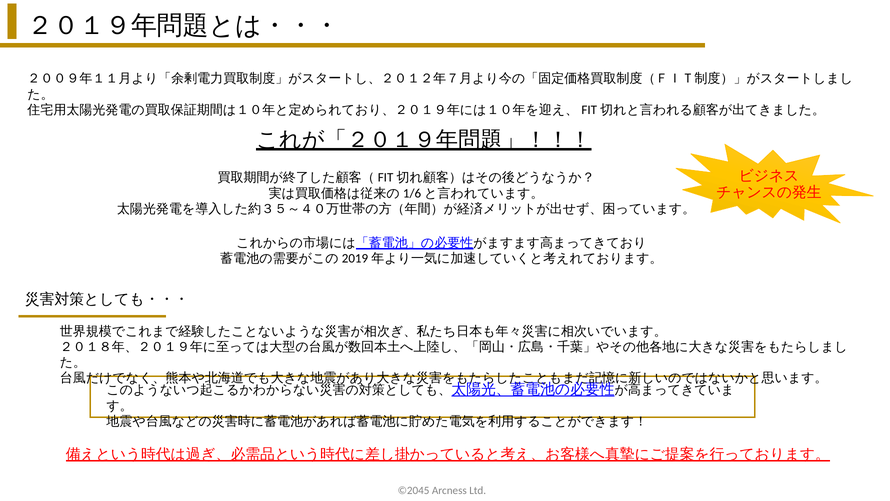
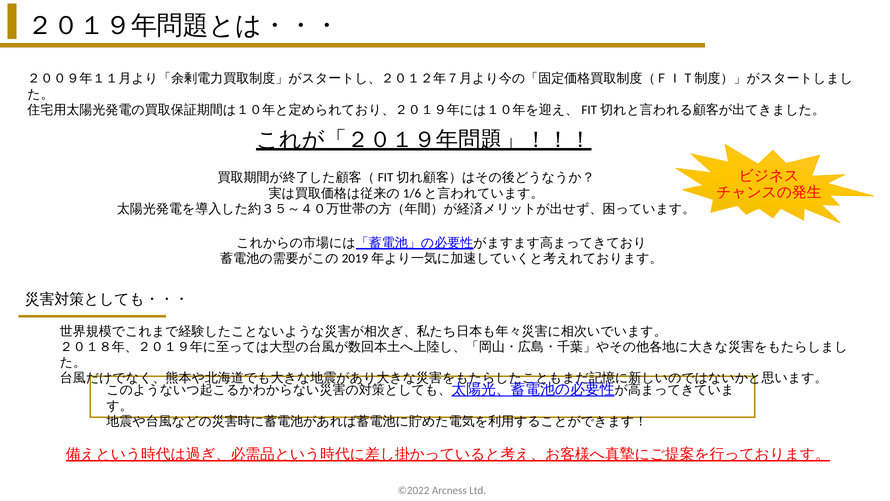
©2045: ©2045 -> ©2022 (414, 490)
